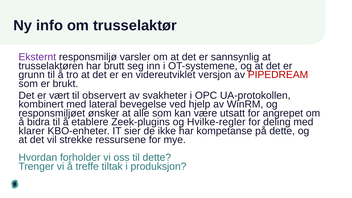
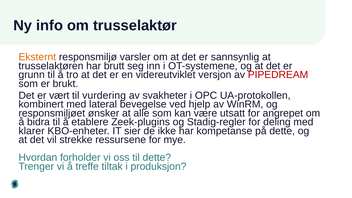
Eksternt colour: purple -> orange (37, 57)
observert: observert -> vurdering (104, 95)
Hvilke-regler: Hvilke-regler -> Stadig-regler (216, 122)
